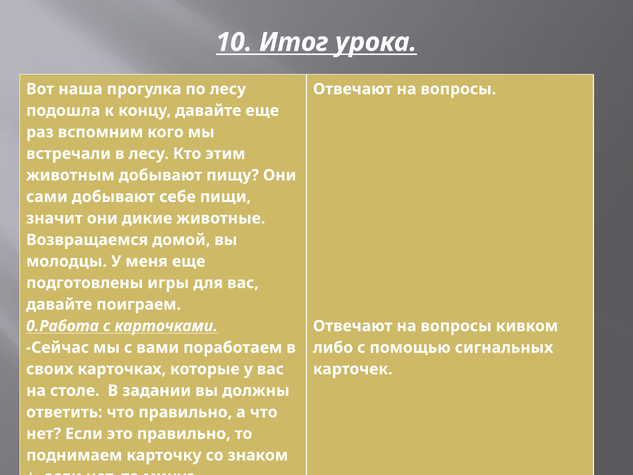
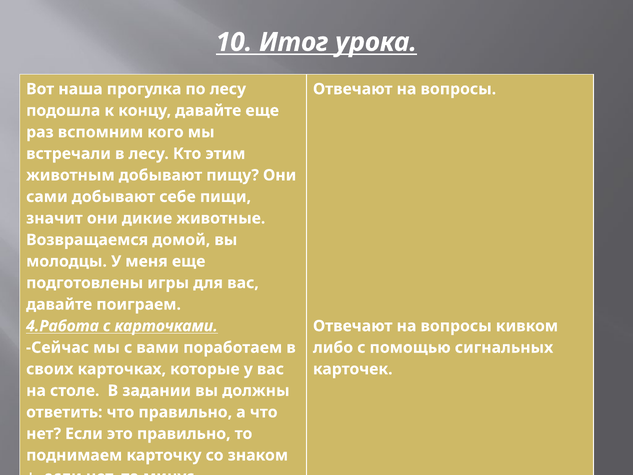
0.Работа: 0.Работа -> 4.Работа (63, 326)
